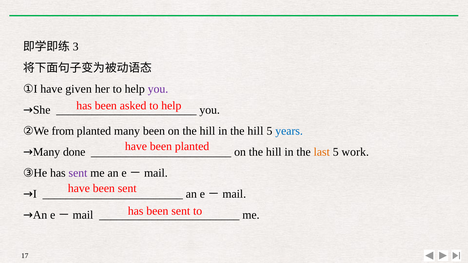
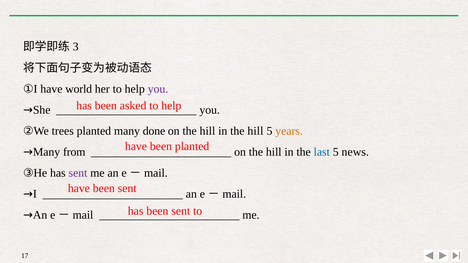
given: given -> world (79, 89)
from: from -> trees (63, 131)
many been: been -> done (154, 131)
years colour: blue -> orange (289, 131)
done: done -> from (74, 152)
last colour: orange -> blue (322, 152)
work: work -> news (355, 152)
